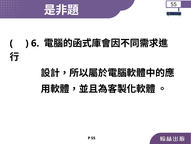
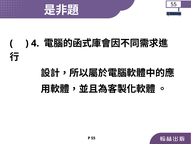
6: 6 -> 4 (35, 43)
